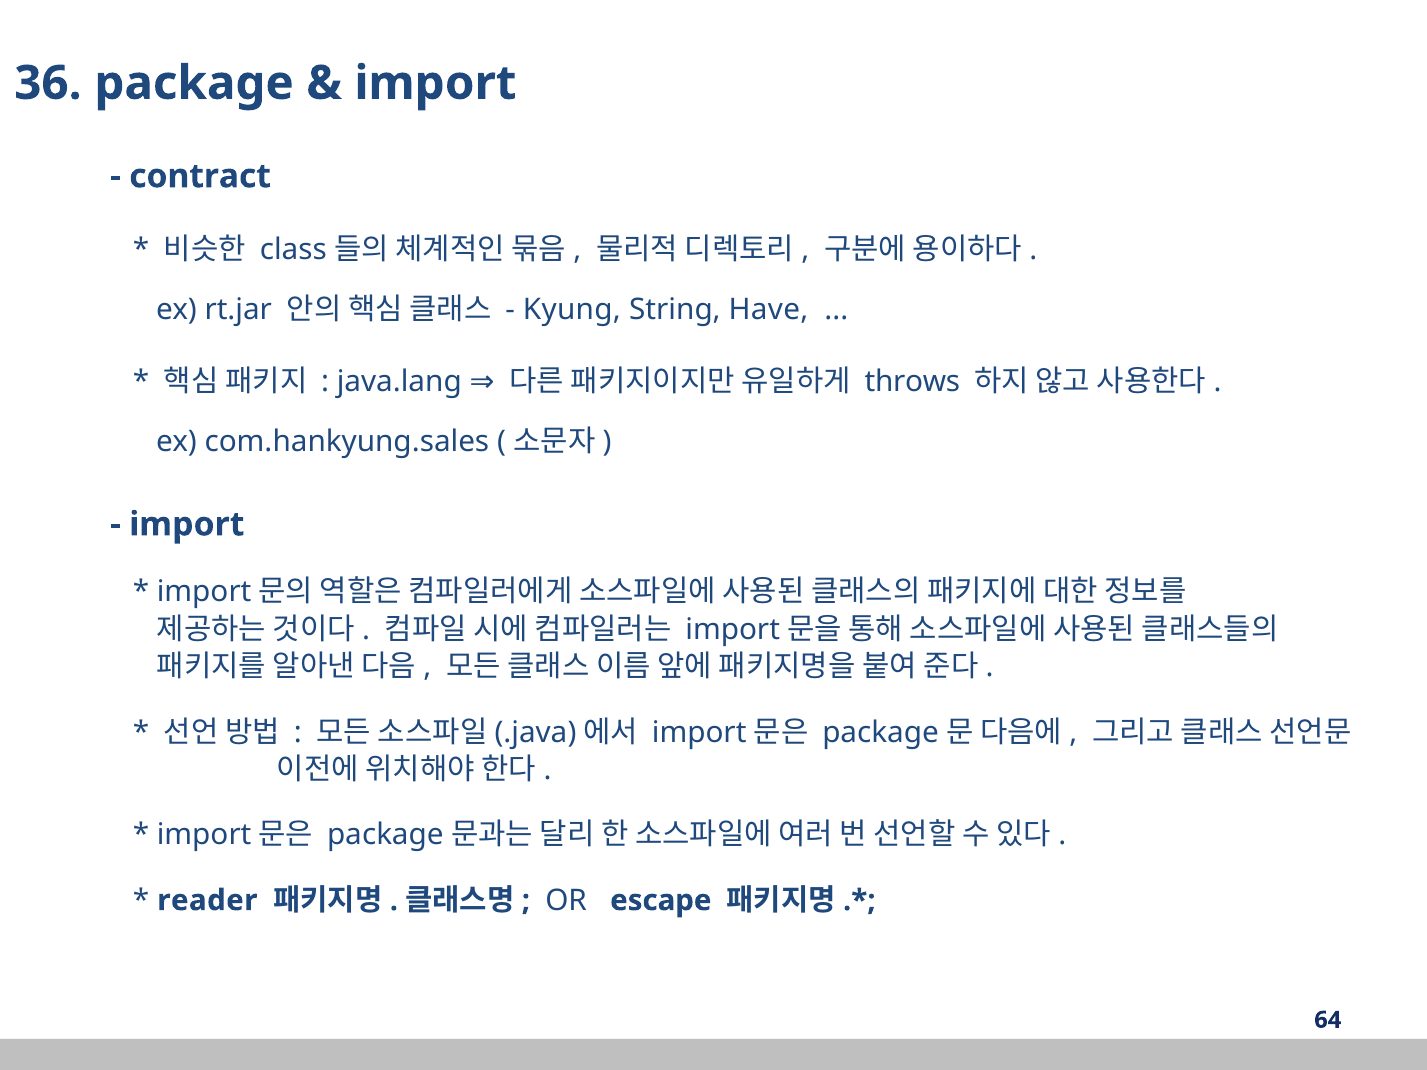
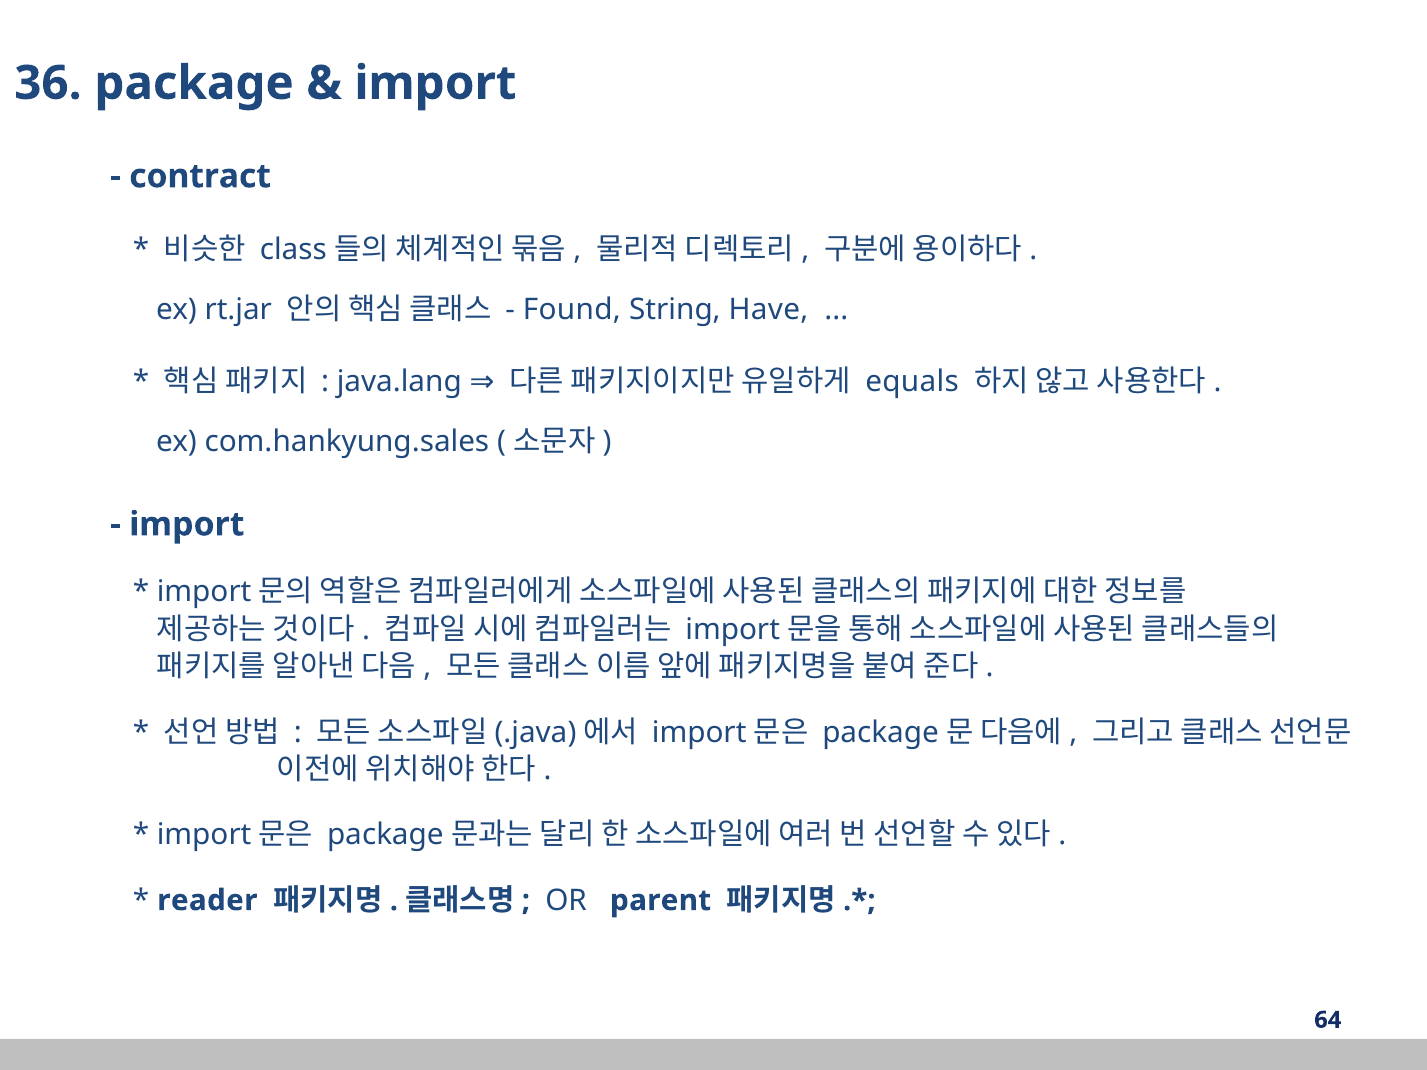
Kyung: Kyung -> Found (572, 310)
throws: throws -> equals (912, 381)
escape: escape -> parent (661, 901)
